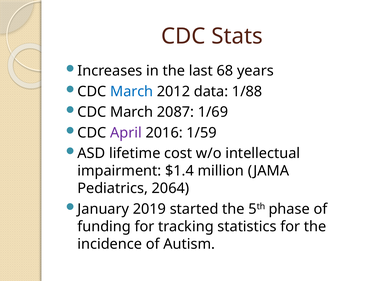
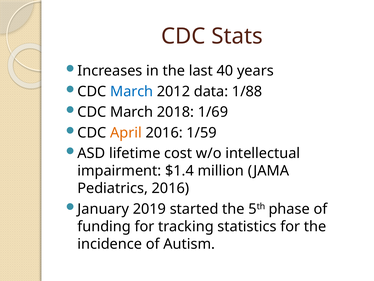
68: 68 -> 40 (225, 71)
2087: 2087 -> 2018 (175, 112)
April colour: purple -> orange (126, 133)
Pediatrics 2064: 2064 -> 2016 (170, 188)
